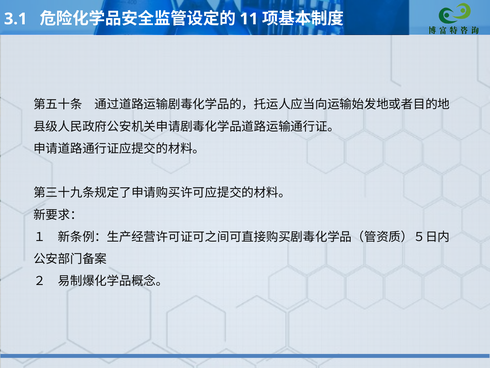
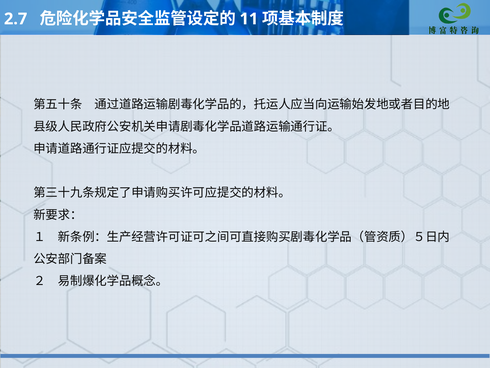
3.1: 3.1 -> 2.7 (16, 19)
